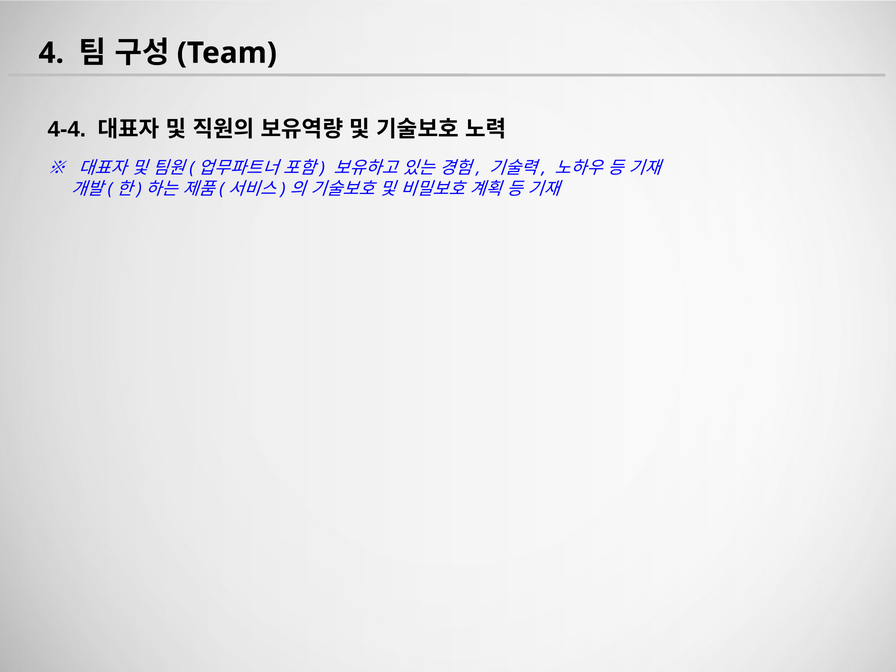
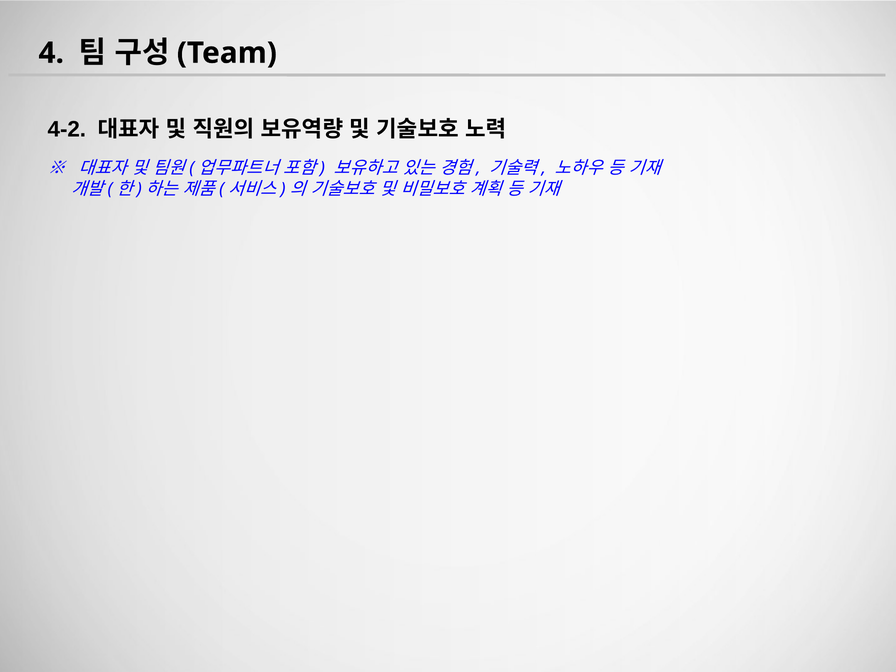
4-4: 4-4 -> 4-2 (67, 130)
